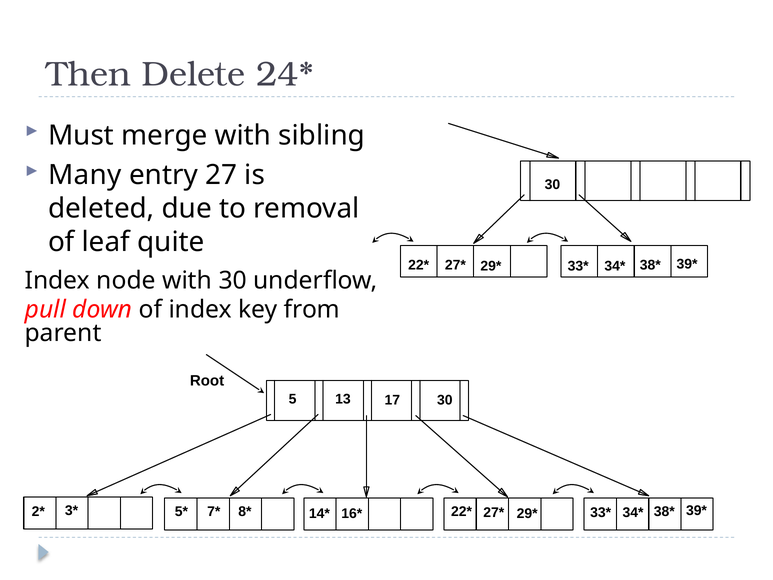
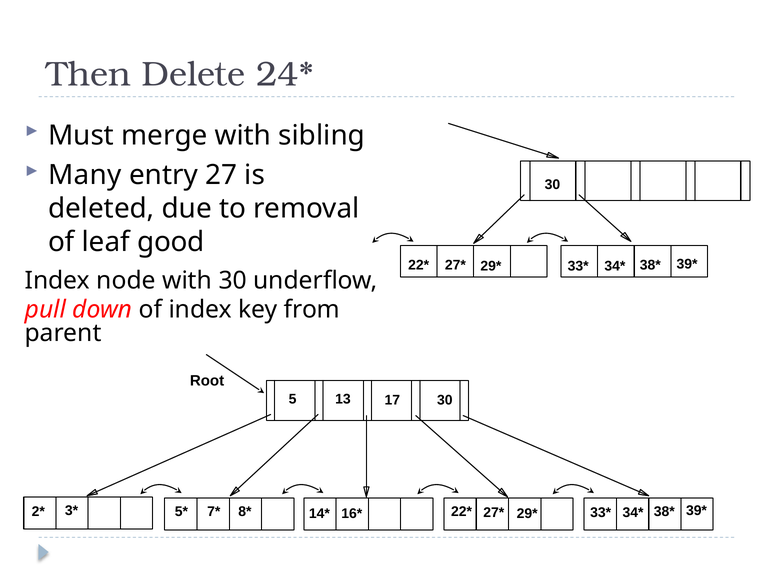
quite: quite -> good (171, 242)
